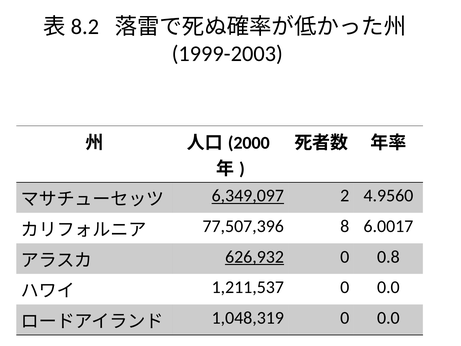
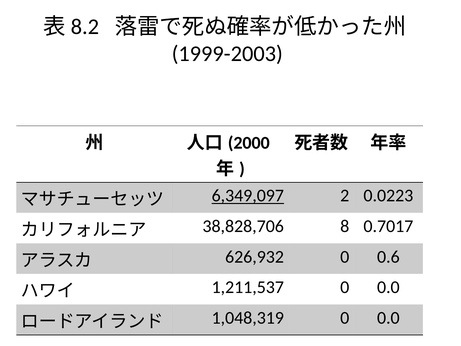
4.9560: 4.9560 -> 0.0223 (388, 196)
77,507,396: 77,507,396 -> 38,828,706 (243, 226)
6.0017: 6.0017 -> 0.7017 (388, 226)
626,932 underline: present -> none (255, 257)
0.8: 0.8 -> 0.6 (388, 257)
